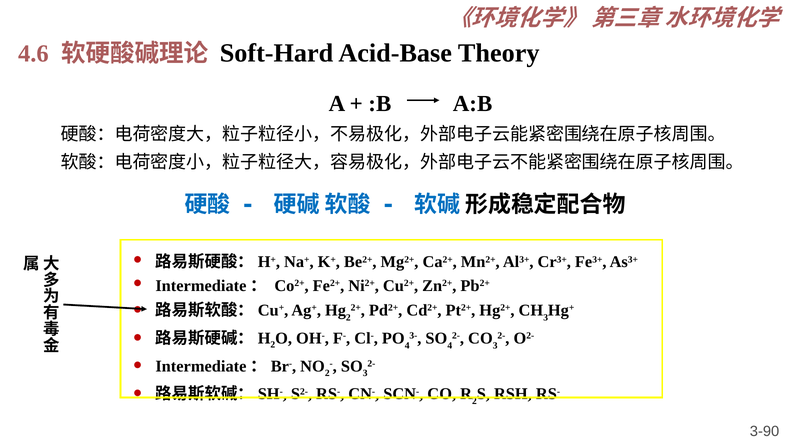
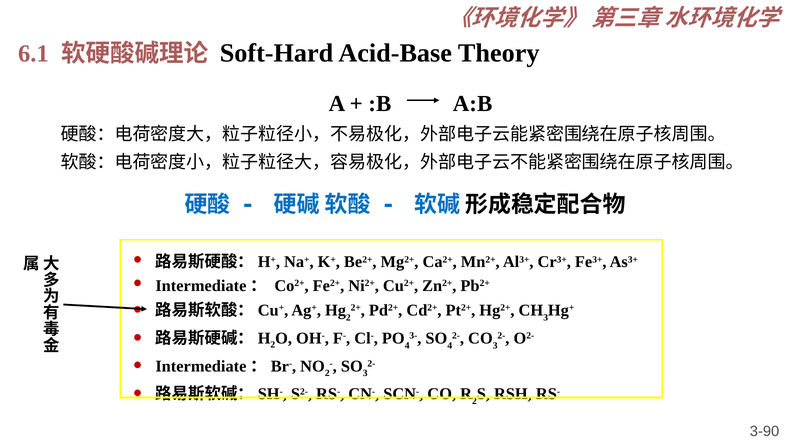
4.6: 4.6 -> 6.1 (33, 53)
